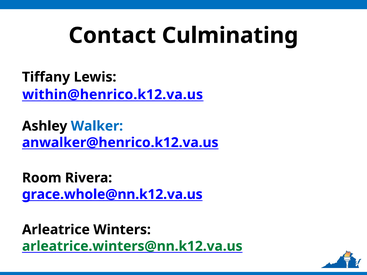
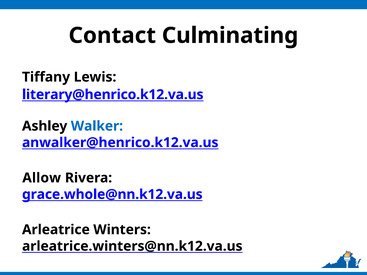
within@henrico.k12.va.us: within@henrico.k12.va.us -> literary@henrico.k12.va.us (113, 95)
Room: Room -> Allow (42, 178)
arleatrice.winters@nn.k12.va.us colour: green -> black (132, 246)
